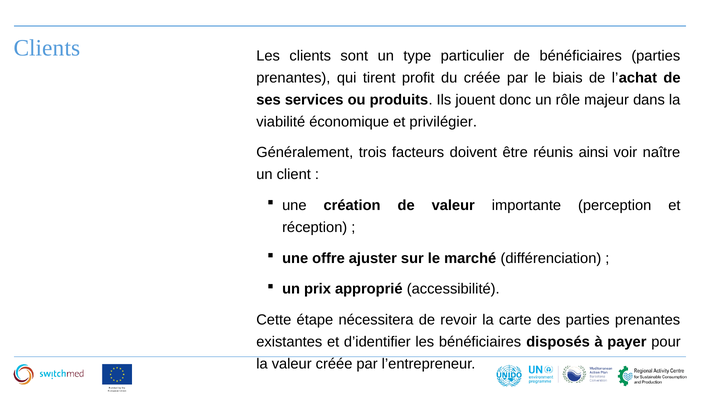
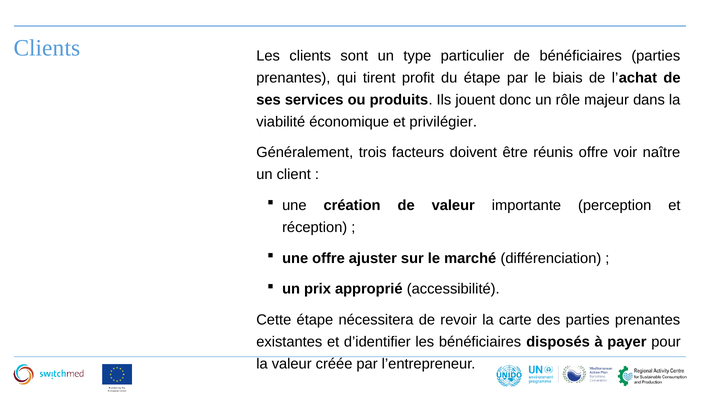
du créée: créée -> étape (482, 78)
réunis ainsi: ainsi -> offre (593, 152)
